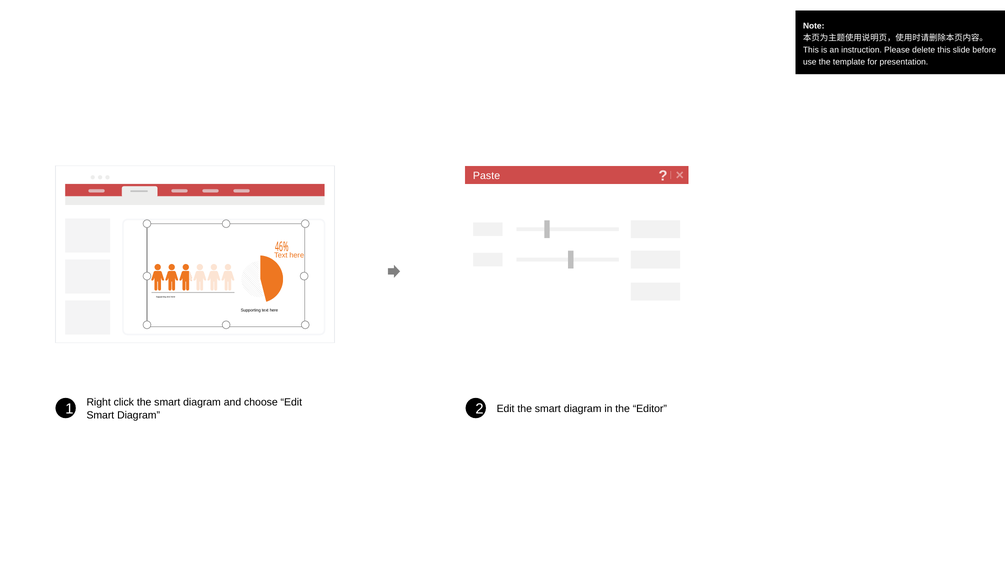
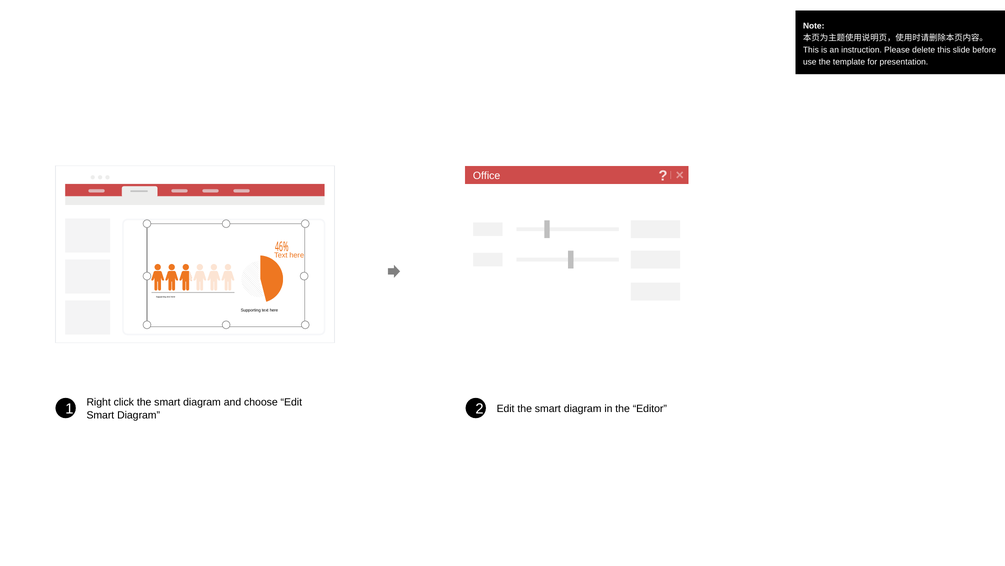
Paste: Paste -> Office (487, 175)
